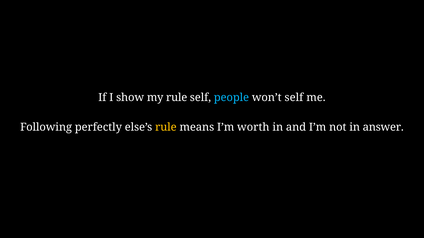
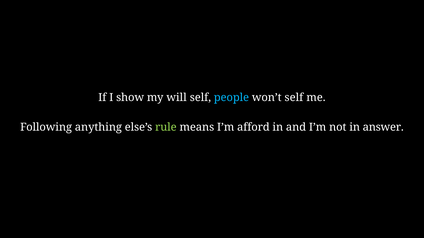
my rule: rule -> will (177, 98)
perfectly: perfectly -> anything (98, 127)
rule colour: yellow -> light green (166, 127)
worth: worth -> afford (253, 127)
